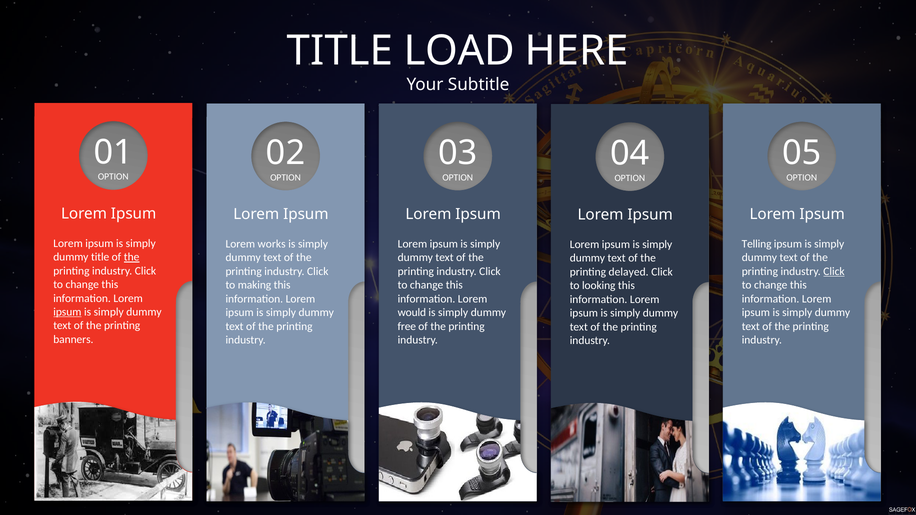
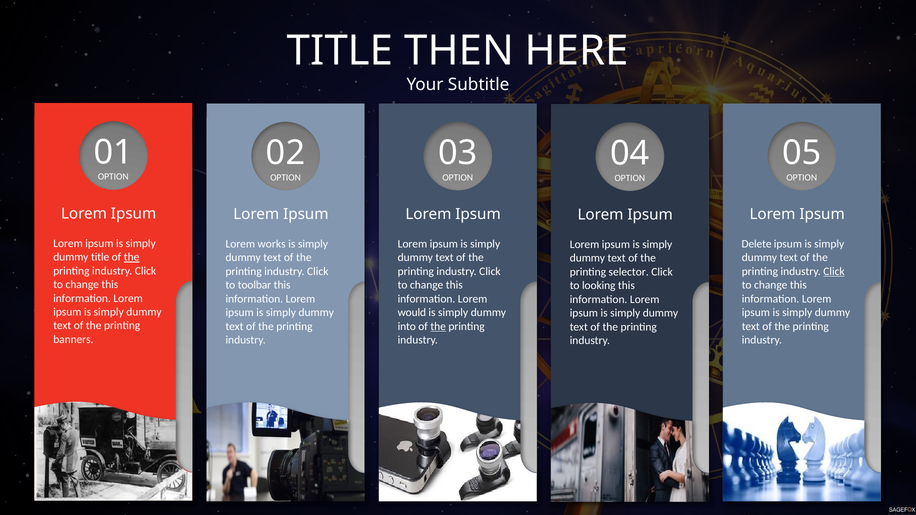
LOAD: LOAD -> THEN (459, 51)
Telling: Telling -> Delete (757, 244)
delayed: delayed -> selector (629, 272)
making: making -> toolbar (254, 285)
ipsum underline: present -> none (67, 312)
free: free -> into (407, 326)
the underline: none -> present (438, 326)
